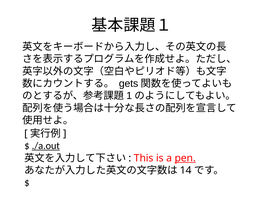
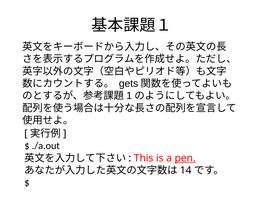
./a.out underline: present -> none (46, 146)
